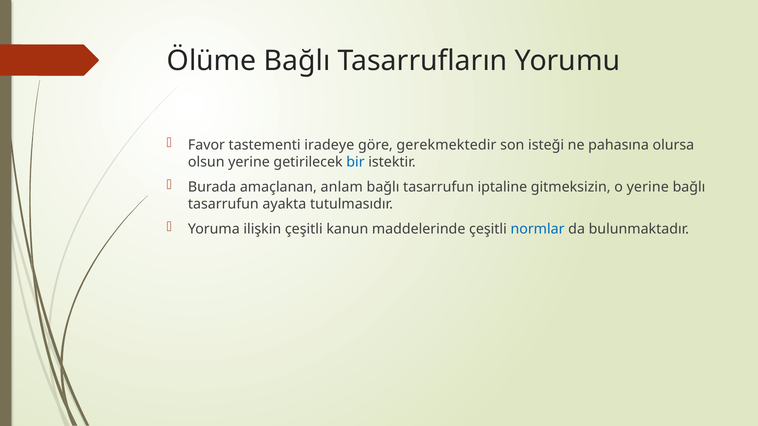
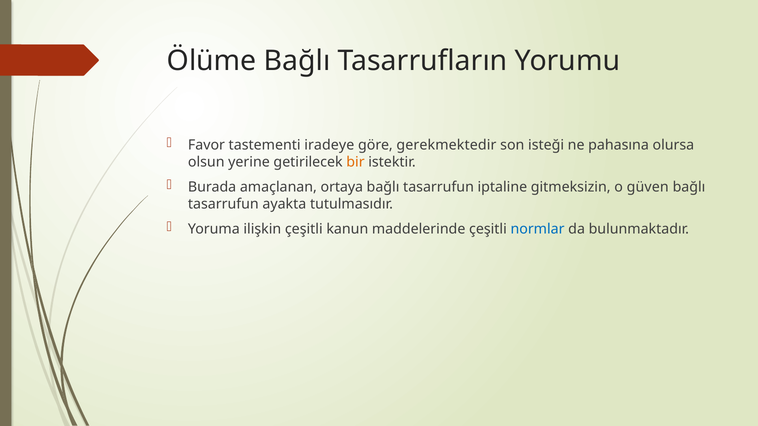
bir colour: blue -> orange (356, 162)
anlam: anlam -> ortaya (342, 187)
o yerine: yerine -> güven (648, 187)
